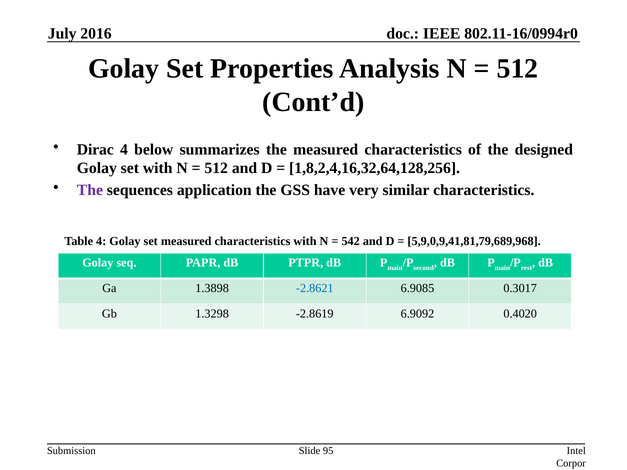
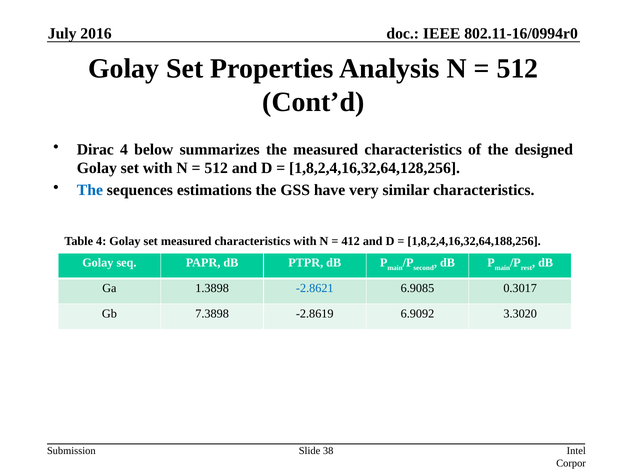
The colour: purple -> blue (90, 190)
application: application -> estimations (214, 190)
542: 542 -> 412 (351, 241)
5,9,0,9,41,81,79,689,968: 5,9,0,9,41,81,79,689,968 -> 1,8,2,4,16,32,64,188,256 (474, 241)
1.3298: 1.3298 -> 7.3898 (212, 314)
0.4020: 0.4020 -> 3.3020 (520, 314)
95: 95 -> 38 (328, 451)
